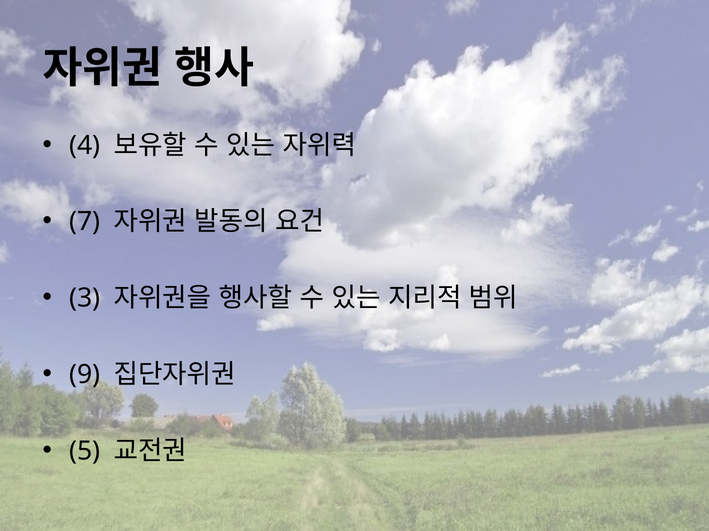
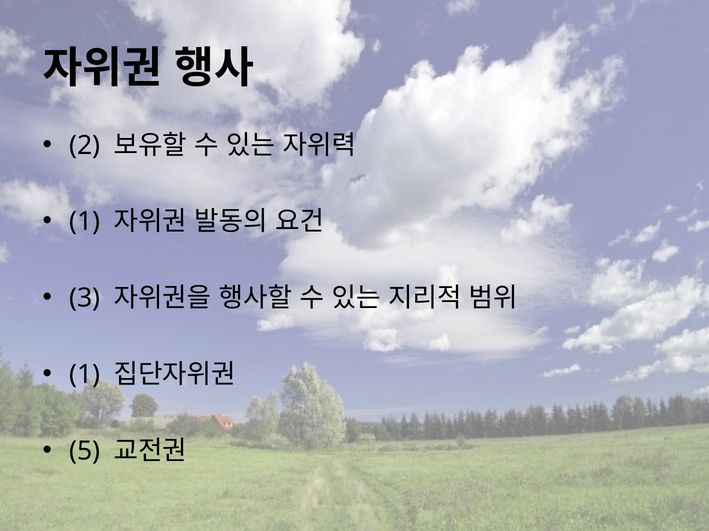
4: 4 -> 2 (85, 145)
7: 7 -> 1 (85, 222)
9: 9 -> 1 (85, 375)
